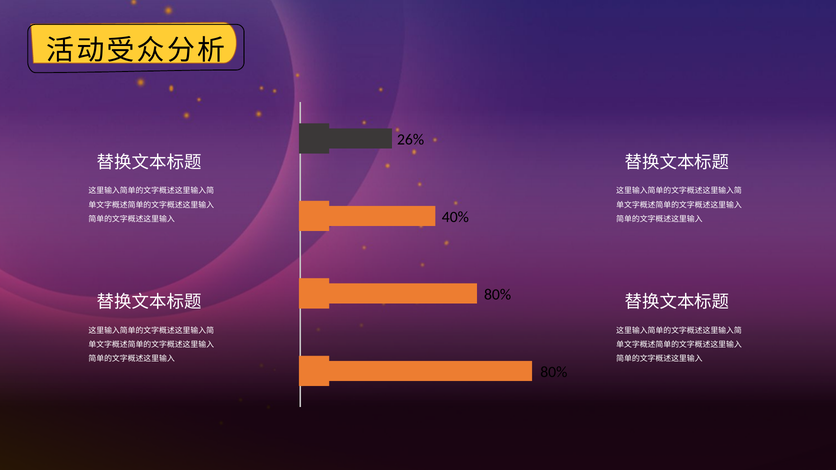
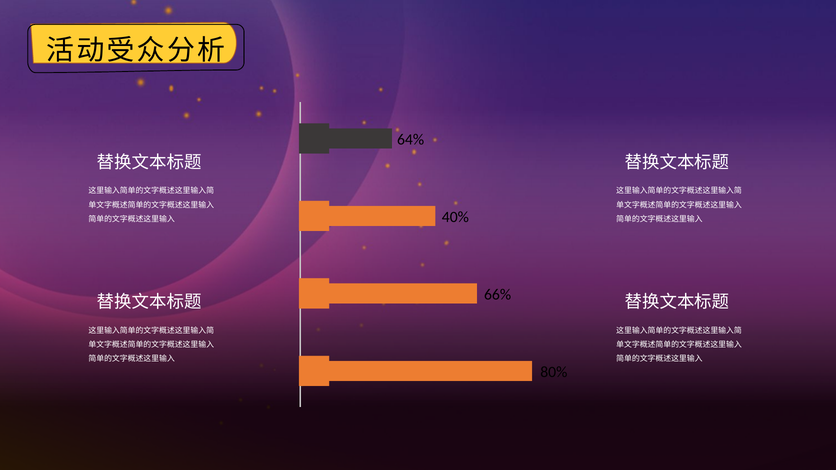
26%: 26% -> 64% (411, 140)
80%: 80% -> 66% (498, 295)
